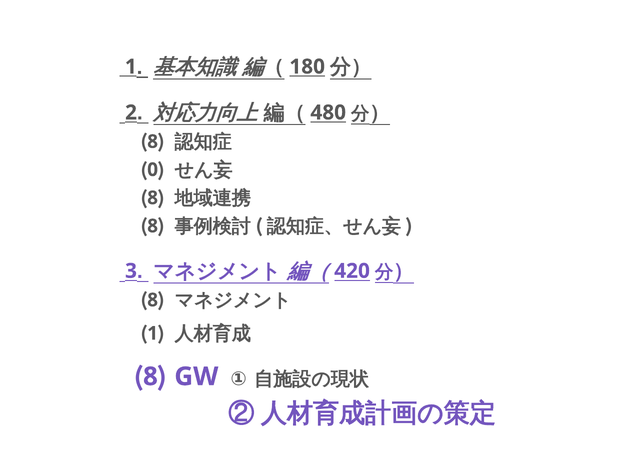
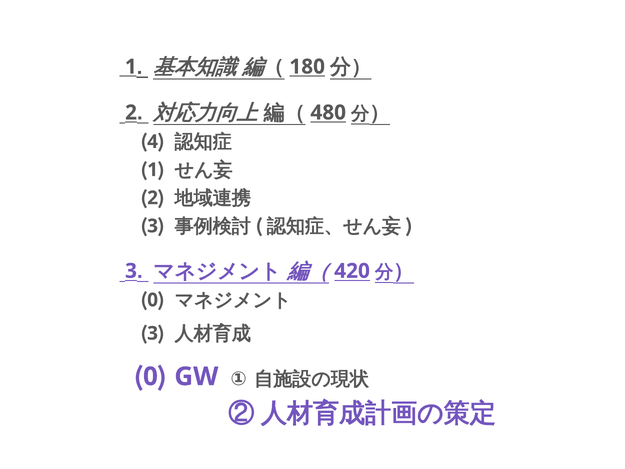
8: 8 -> 4 (153, 142)
0: 0 -> 1 (153, 170)
8: 8 -> 2 (153, 198)
8: 8 -> 3 (153, 226)
8: 8 -> 0 (153, 300)
1: 1 -> 3 (153, 333)
8: 8 -> 0 (150, 376)
